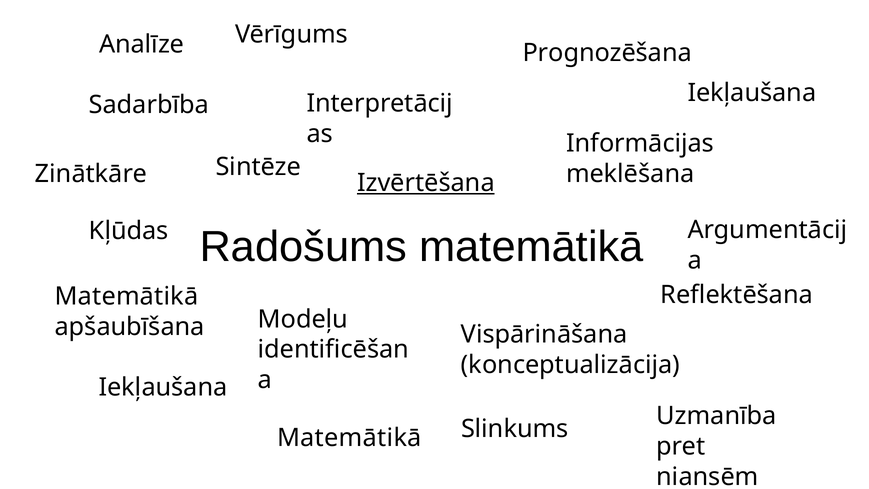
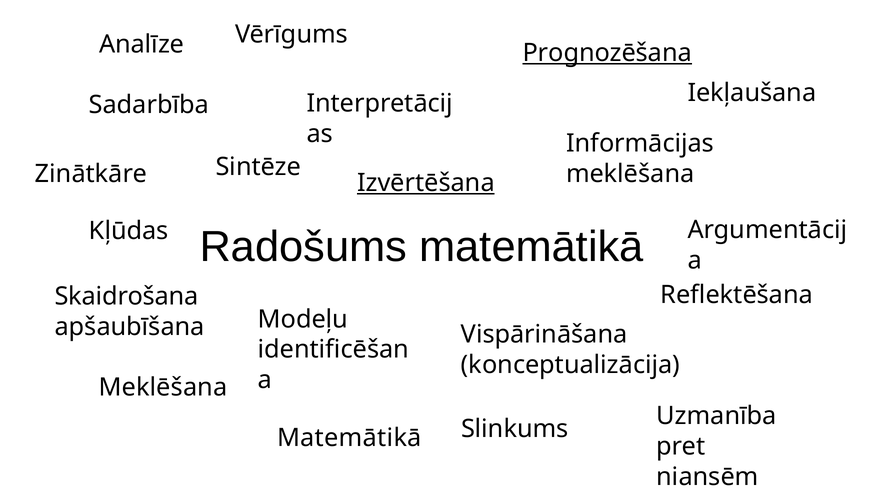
Prognozēšana underline: none -> present (607, 53)
Matemātikā: Matemātikā -> Skaidrošana (127, 296)
Iekļaušana: Iekļaušana -> Meklēšana (163, 387)
